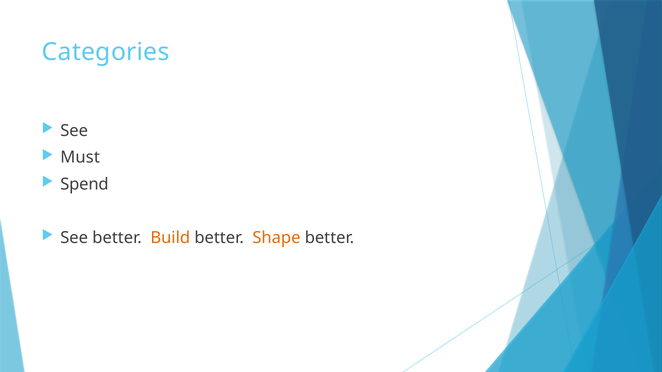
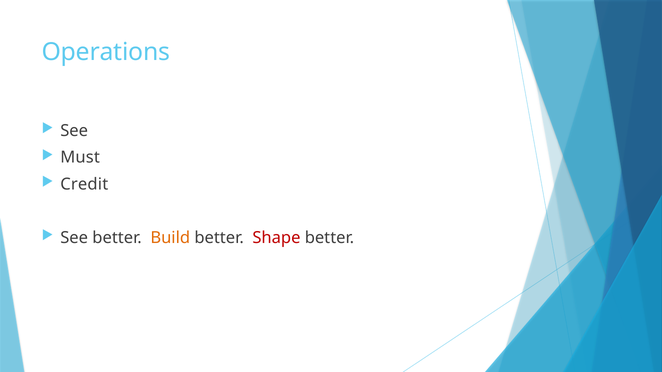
Categories: Categories -> Operations (106, 52)
Spend: Spend -> Credit (84, 184)
Shape colour: orange -> red (276, 238)
